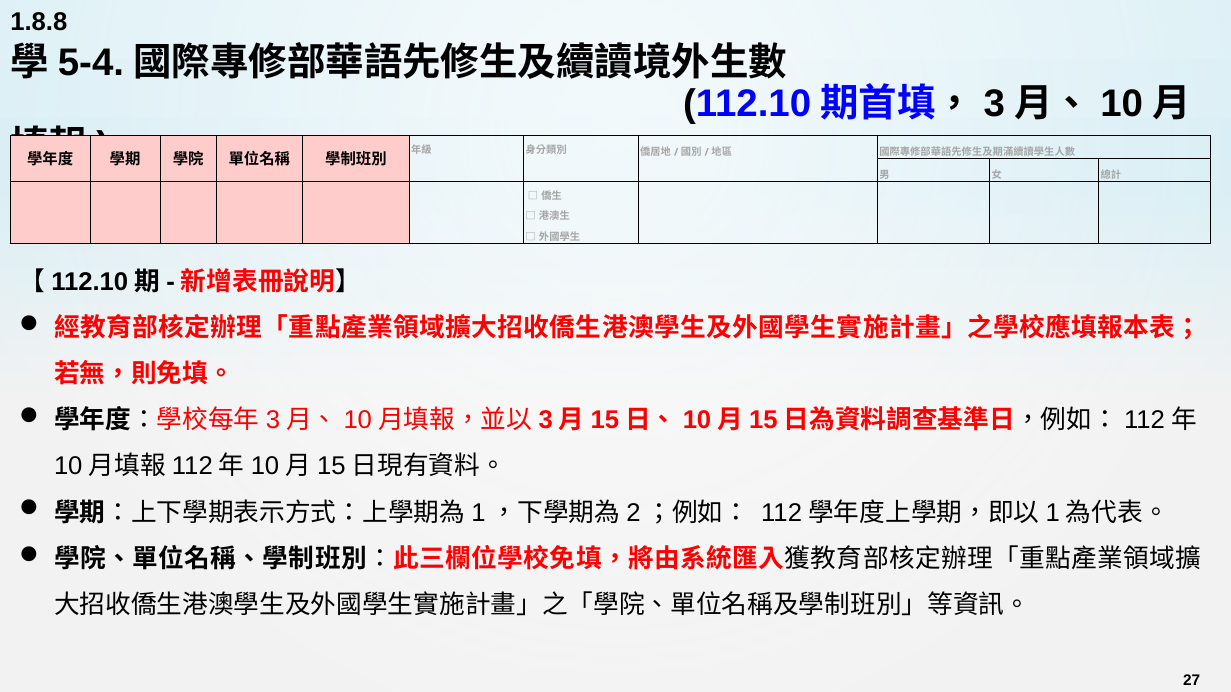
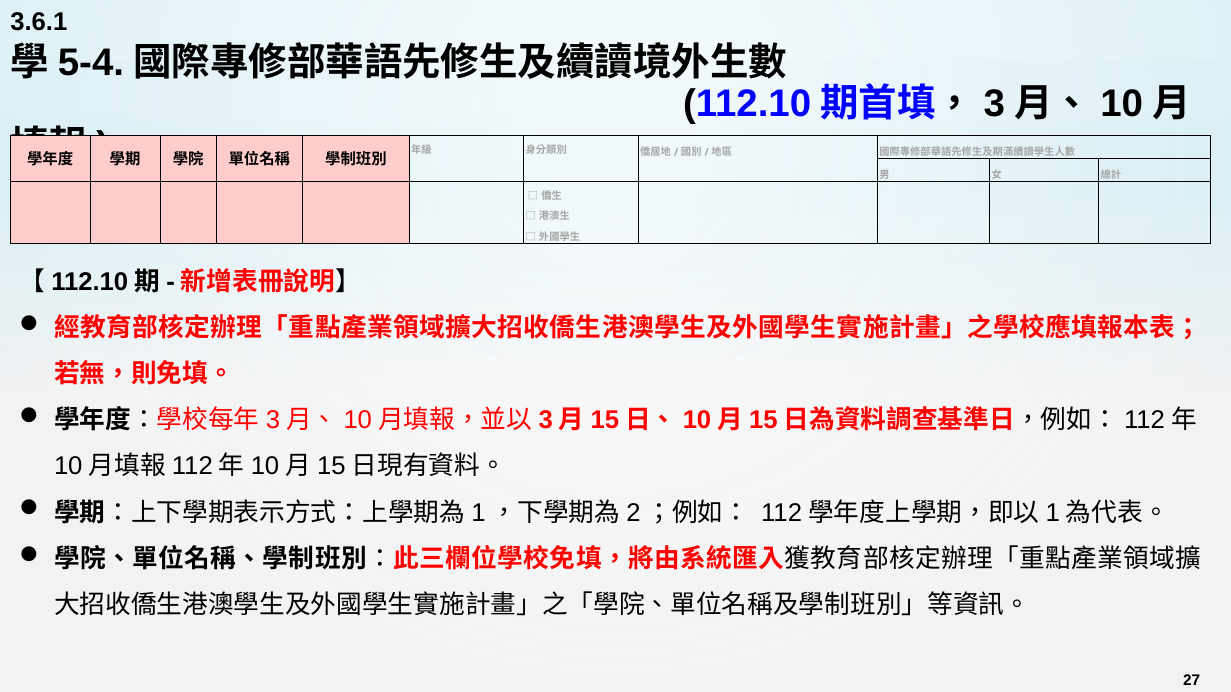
1.8.8: 1.8.8 -> 3.6.1 (39, 22)
